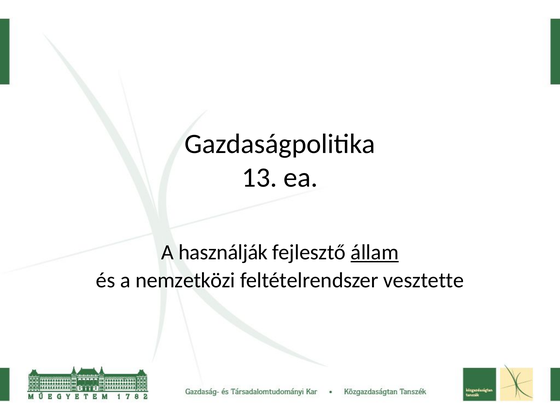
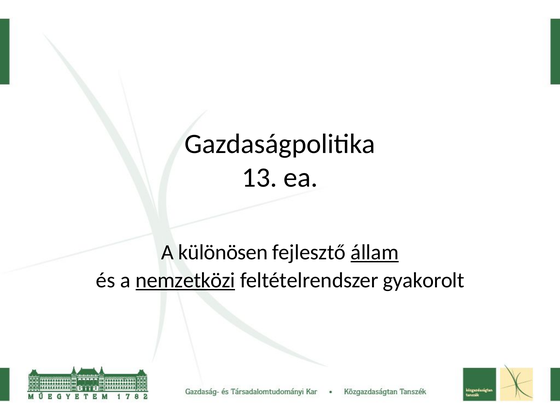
használják: használják -> különösen (223, 252)
nemzetközi underline: none -> present (185, 280)
vesztette: vesztette -> gyakorolt (424, 280)
